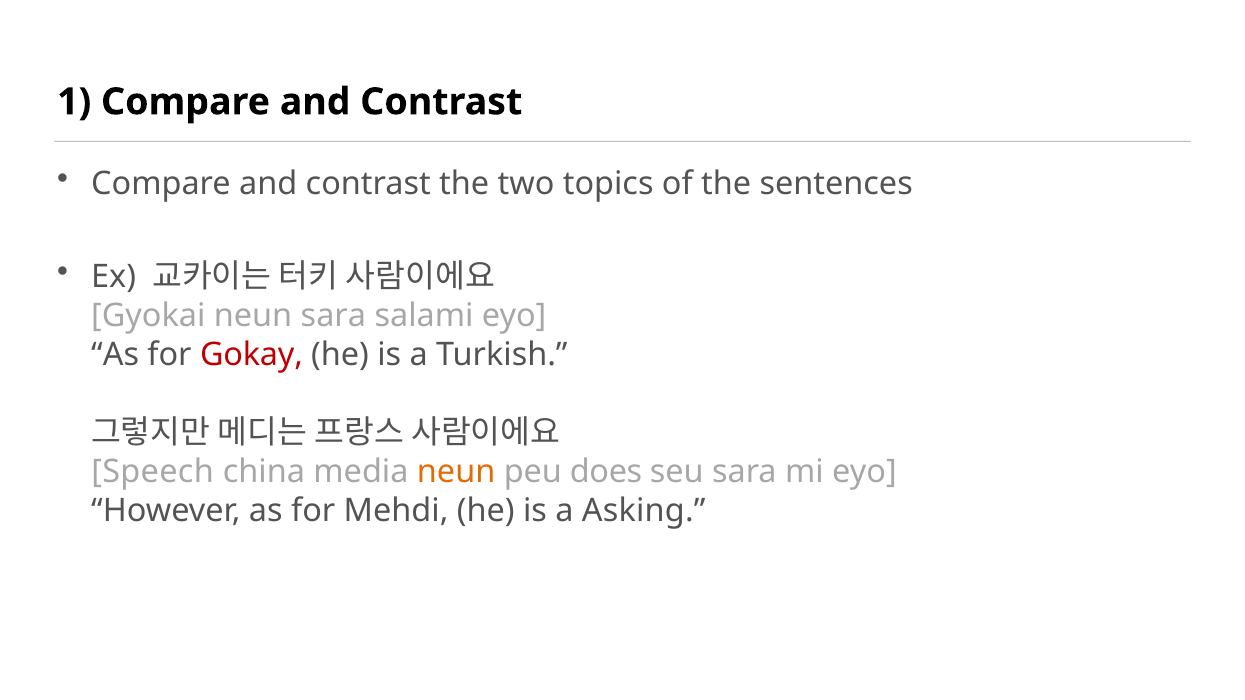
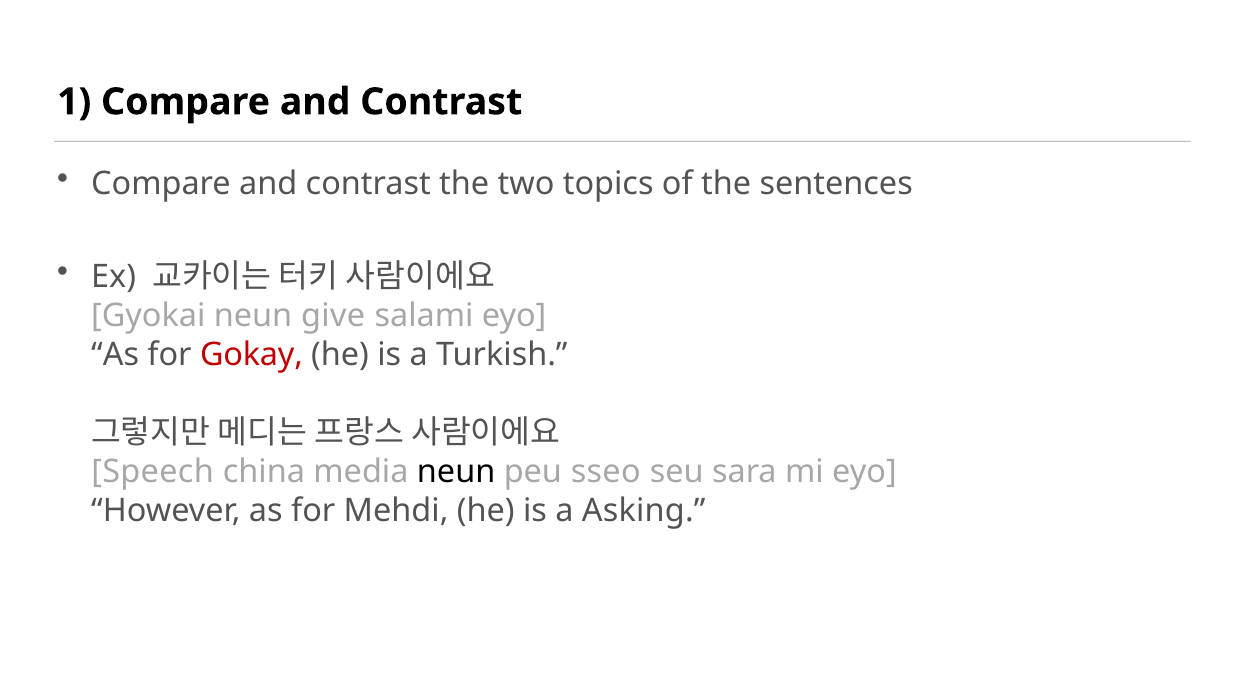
neun sara: sara -> give (333, 316)
neun colour: orange -> black (456, 472)
does: does -> sseo (606, 472)
